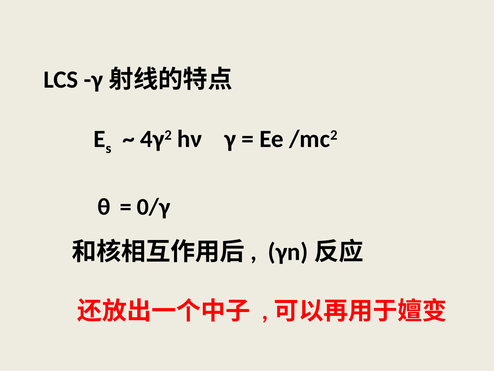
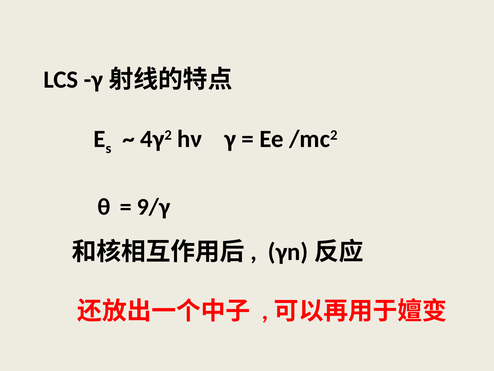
0/γ: 0/γ -> 9/γ (154, 206)
